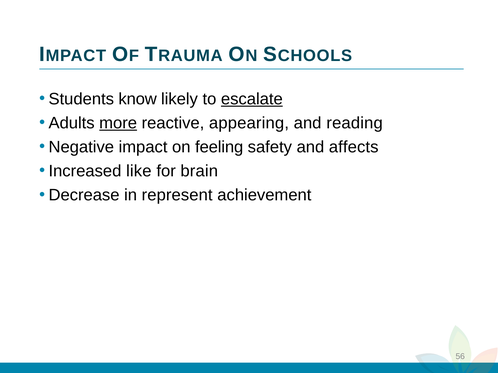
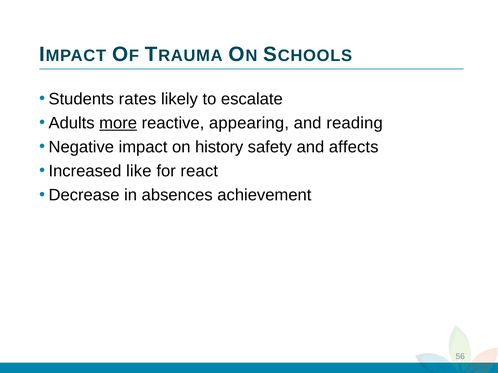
know: know -> rates (137, 99)
escalate underline: present -> none (252, 99)
feeling: feeling -> history (219, 147)
brain: brain -> react (199, 171)
represent: represent -> absences (177, 195)
